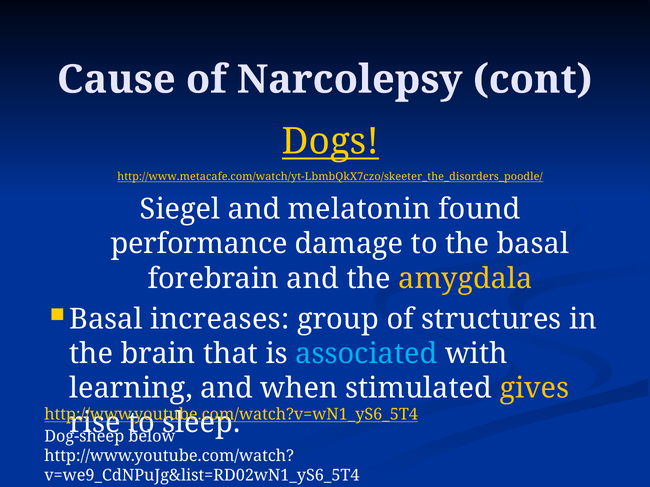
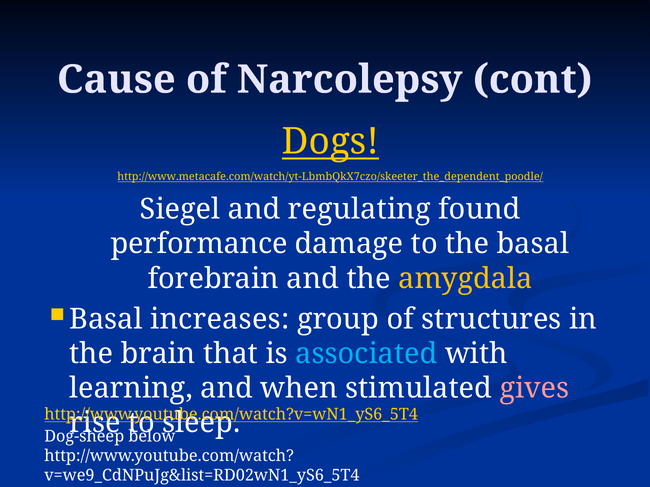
http://www.metacafe.com/watch/yt-LbmbQkX7czo/skeeter_the_disorders_poodle/: http://www.metacafe.com/watch/yt-LbmbQkX7czo/skeeter_the_disorders_poodle/ -> http://www.metacafe.com/watch/yt-LbmbQkX7czo/skeeter_the_dependent_poodle/ (330, 177)
melatonin: melatonin -> regulating (359, 210)
gives colour: yellow -> pink (534, 389)
